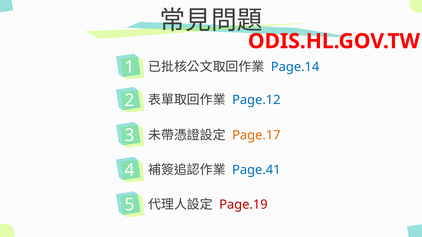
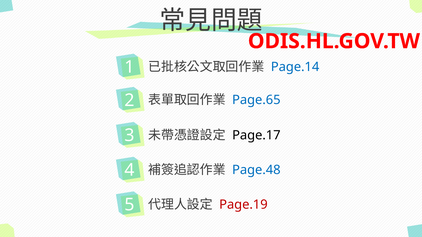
Page.12: Page.12 -> Page.65 (256, 100)
Page.17 colour: orange -> black (256, 135)
Page.41: Page.41 -> Page.48 (256, 170)
